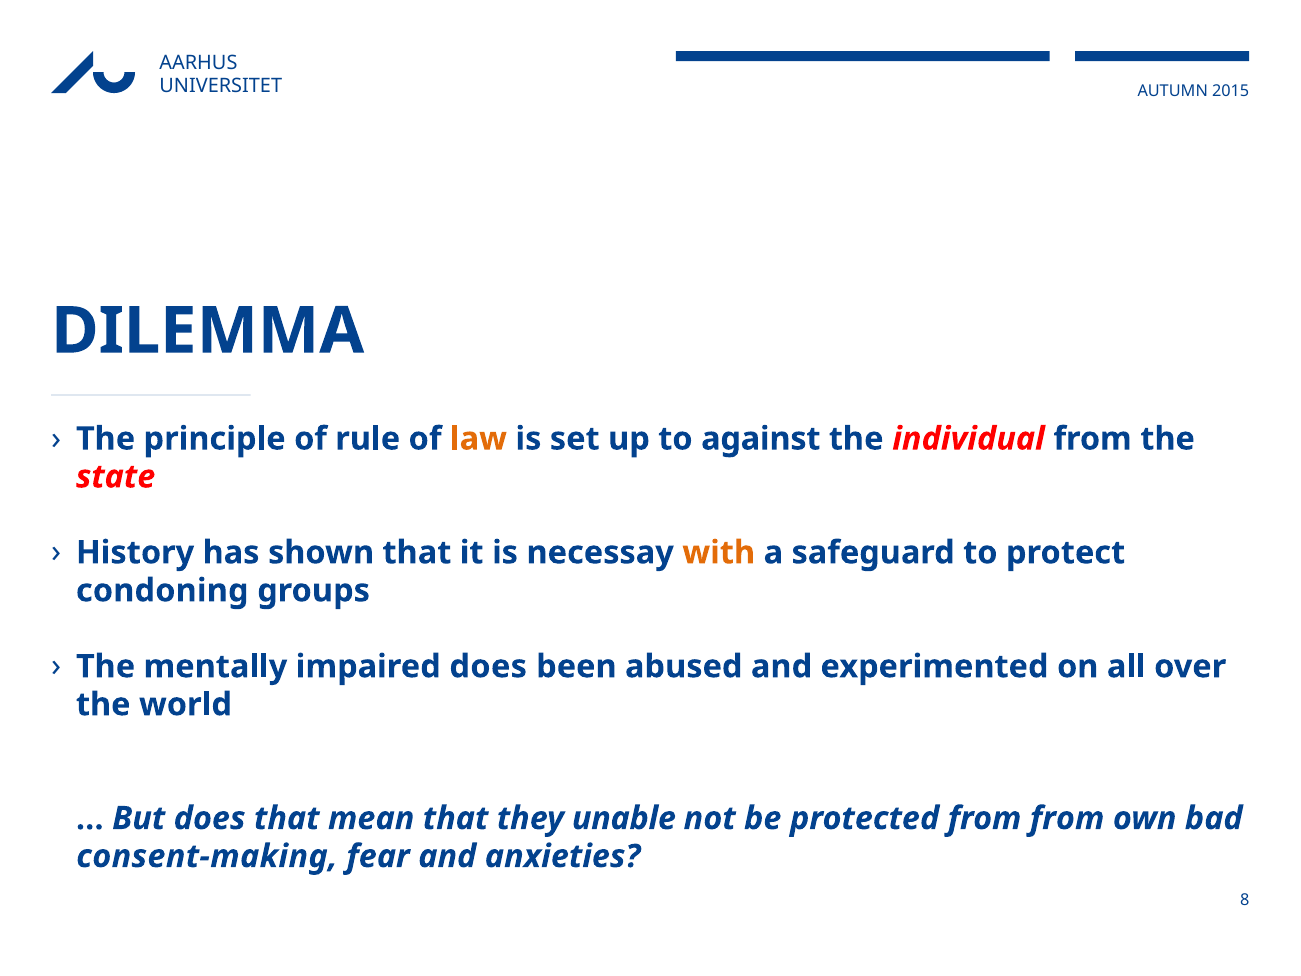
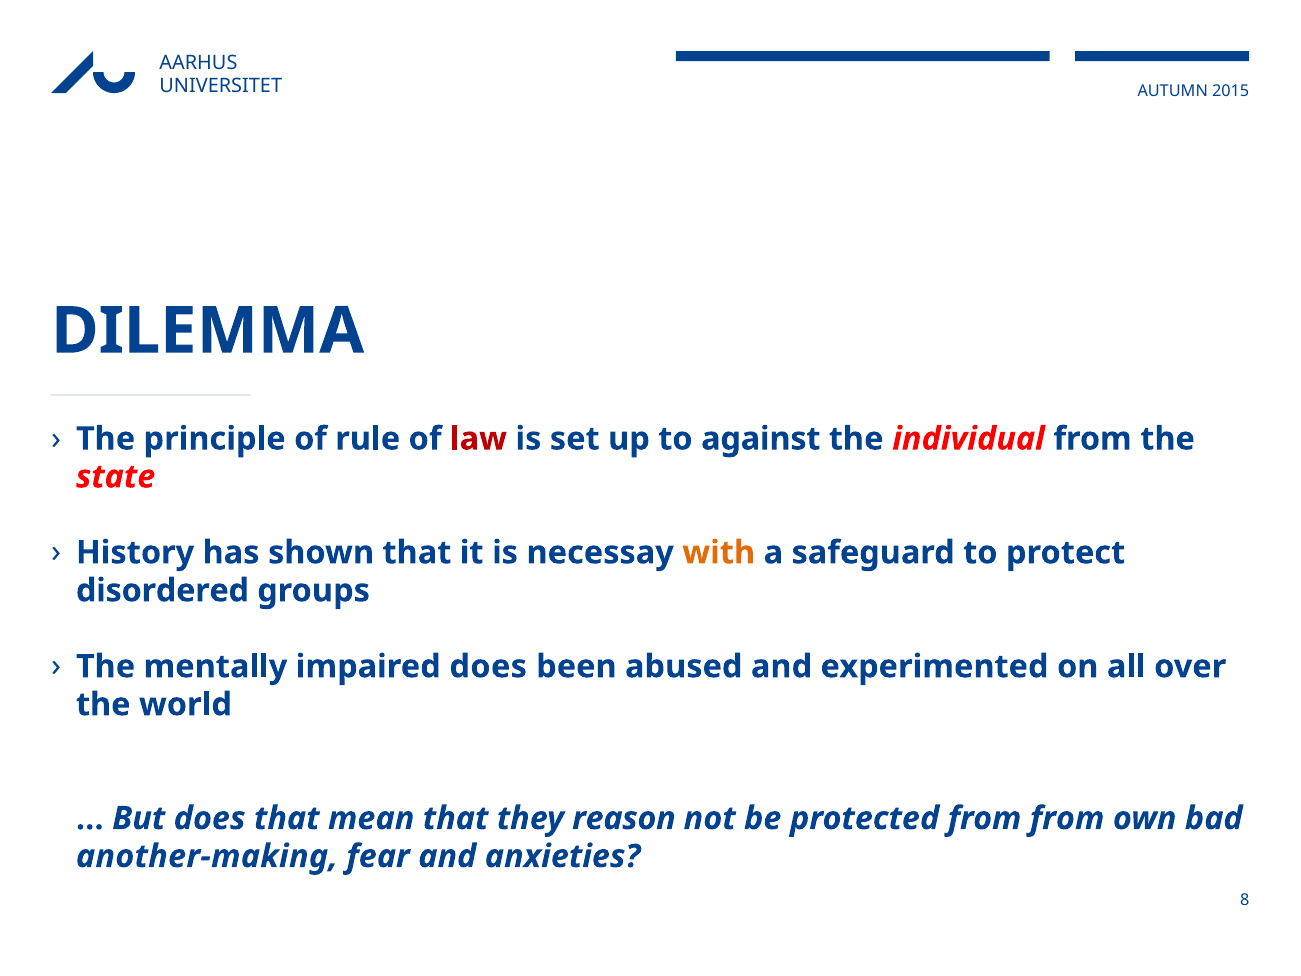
law colour: orange -> red (478, 439)
condoning: condoning -> disordered (162, 590)
unable: unable -> reason (624, 818)
consent-making: consent-making -> another-making (207, 856)
